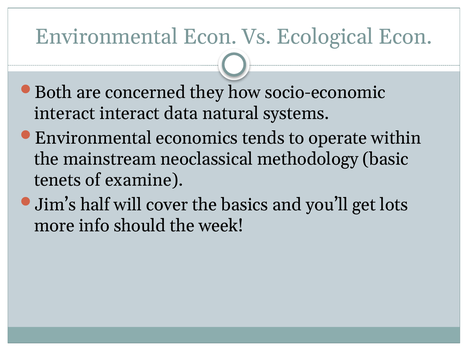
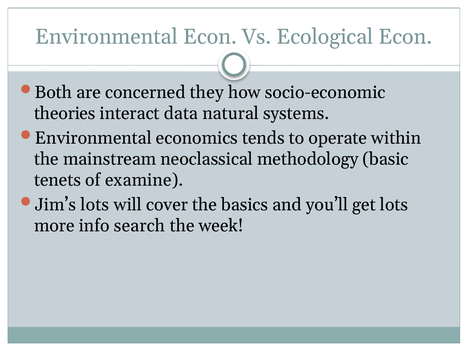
interact: interact -> theories (65, 113)
Jim’s half: half -> lots (95, 205)
should: should -> search (140, 226)
